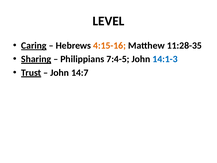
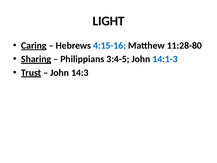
LEVEL: LEVEL -> LIGHT (109, 21)
4:15-16 colour: orange -> blue (110, 46)
11:28-35: 11:28-35 -> 11:28-80 (184, 46)
7:4-5: 7:4-5 -> 3:4-5 (118, 59)
14:7: 14:7 -> 14:3 (80, 73)
